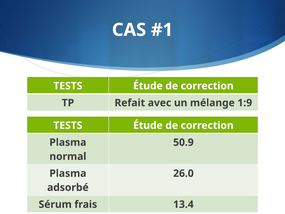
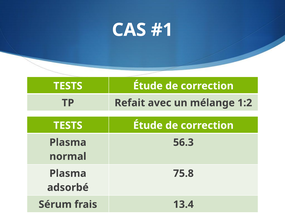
1:9: 1:9 -> 1:2 (245, 103)
50.9: 50.9 -> 56.3 (183, 142)
26.0: 26.0 -> 75.8 (183, 173)
